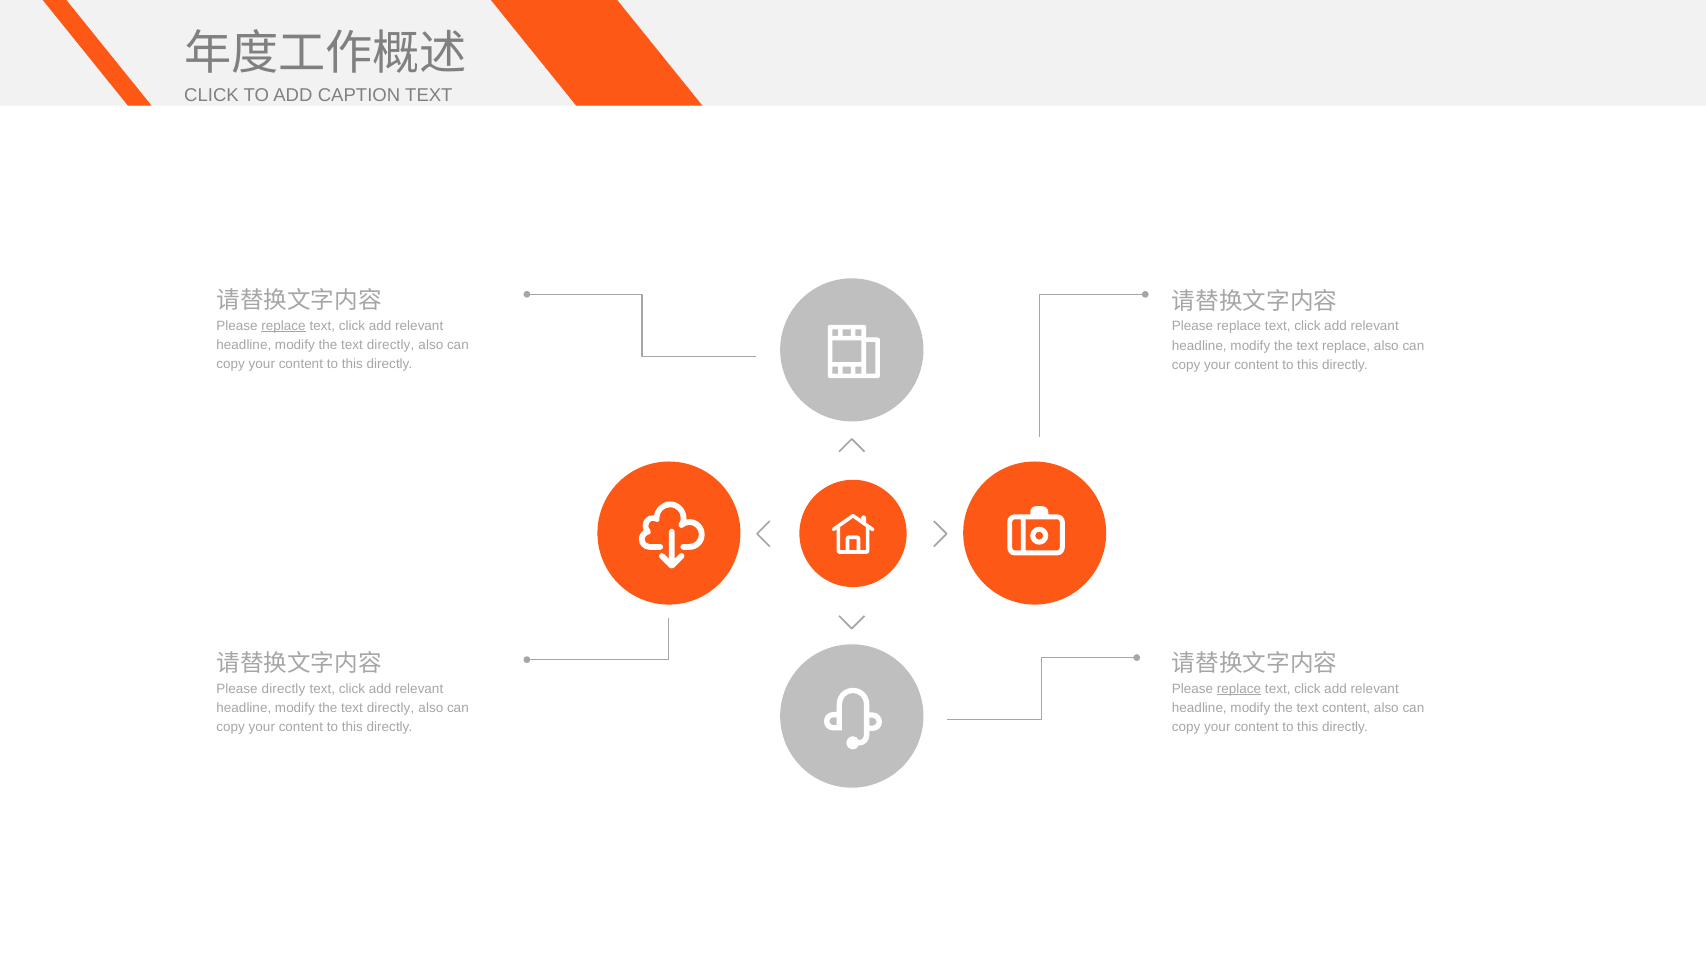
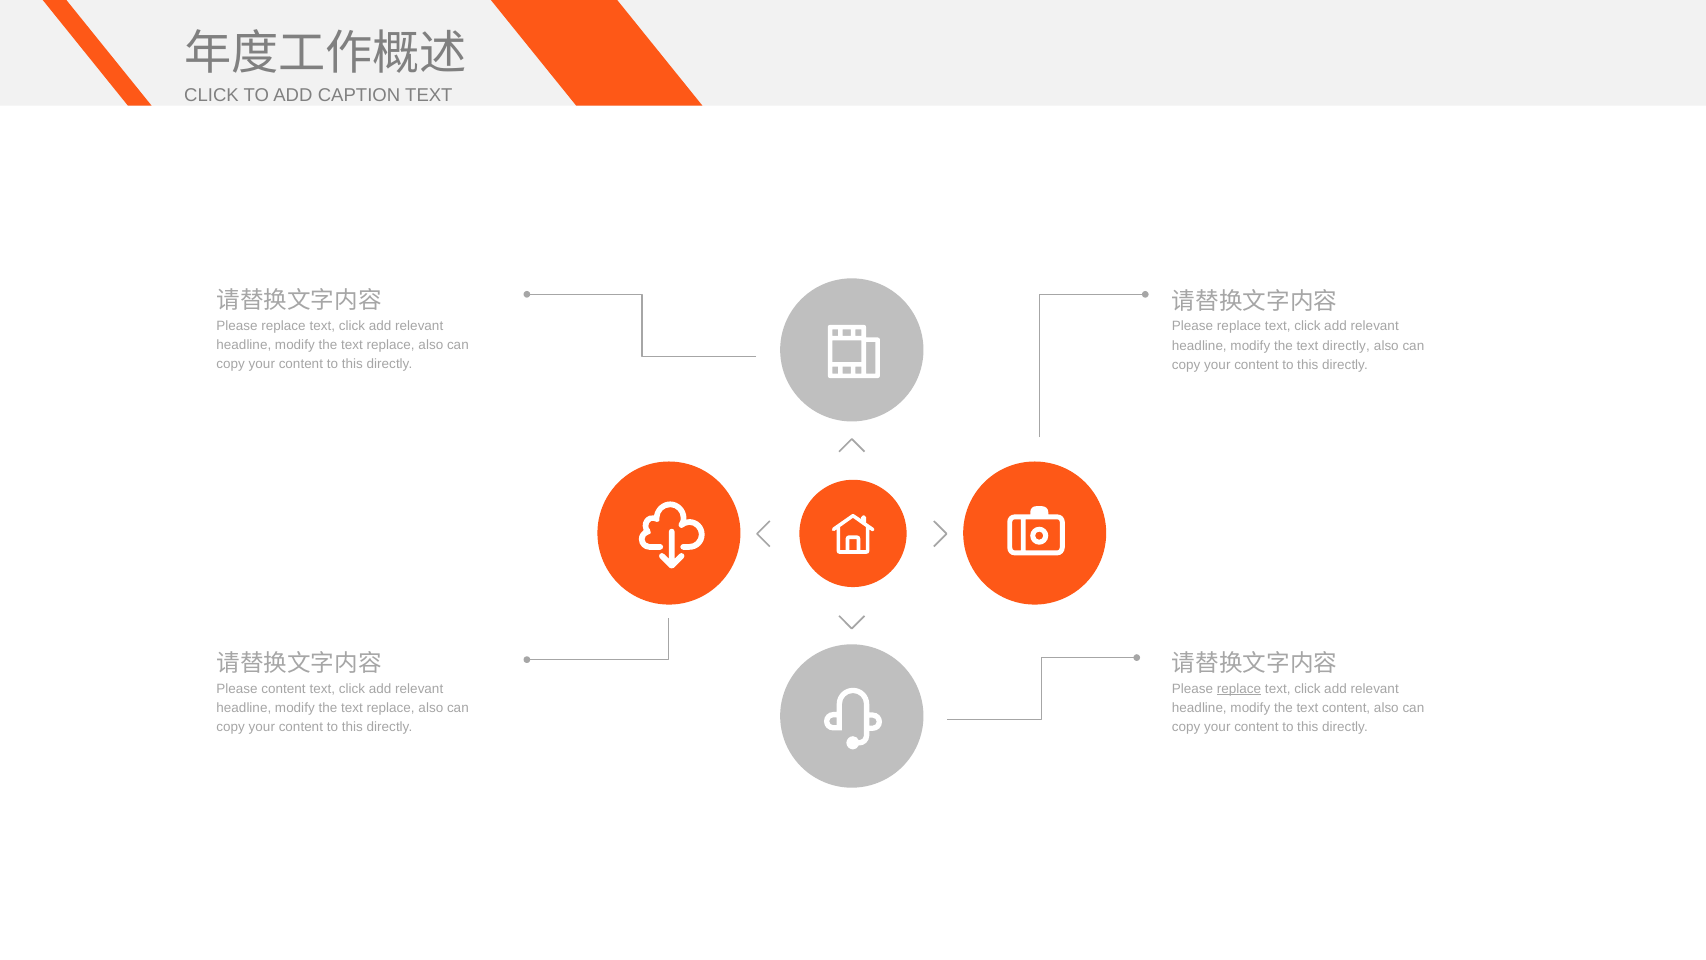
replace underline: present -> none (284, 326)
directly: directly -> replace (391, 345)
text replace: replace -> directly (1346, 346)
Please directly: directly -> content (284, 688)
directly: directly -> replace (391, 708)
